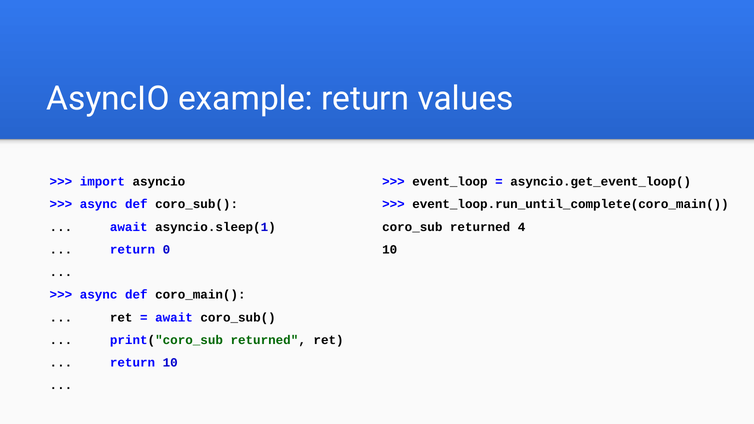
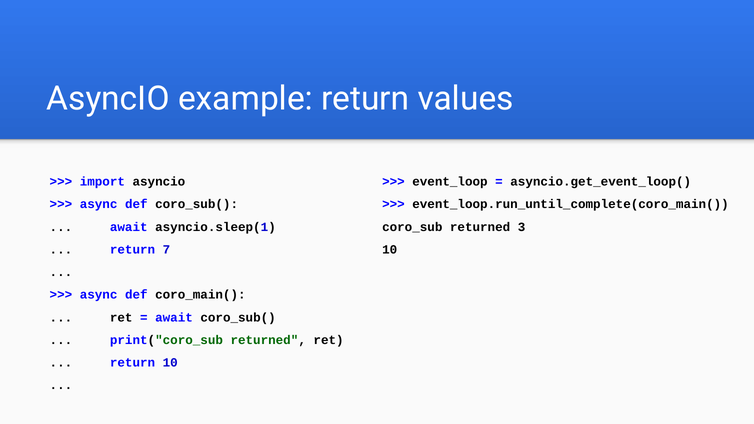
4: 4 -> 3 (522, 227)
0: 0 -> 7 (166, 250)
